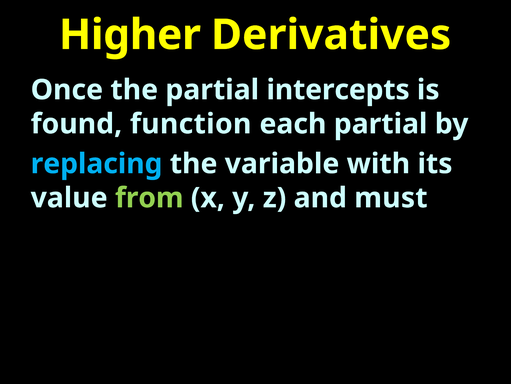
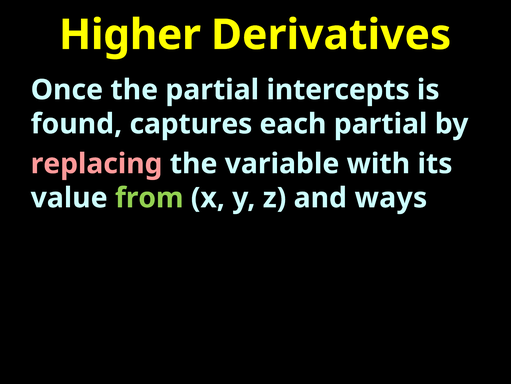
function: function -> captures (191, 124)
replacing colour: light blue -> pink (97, 164)
must: must -> ways (391, 198)
